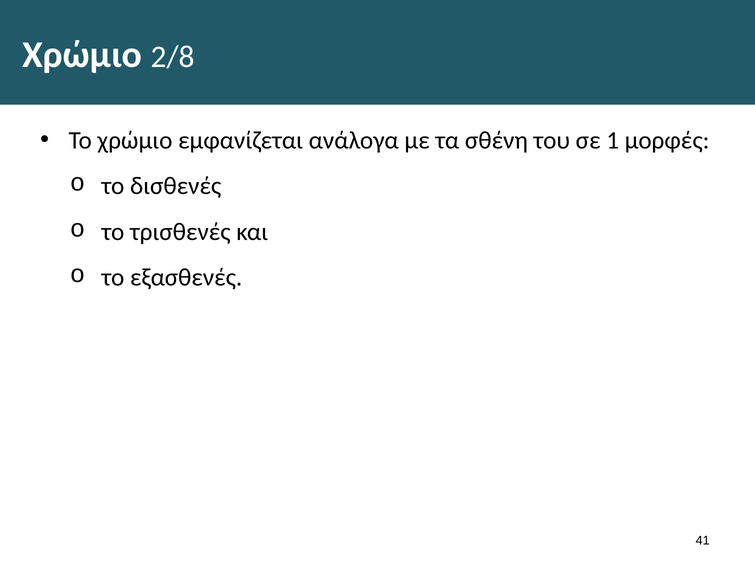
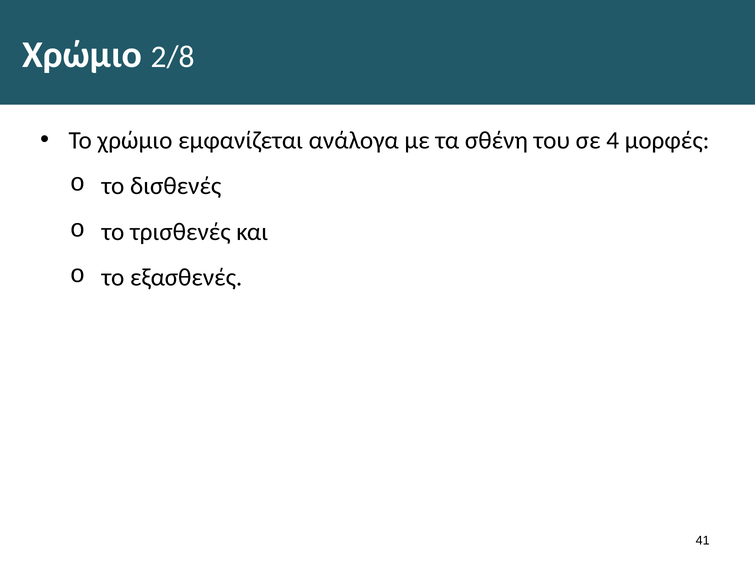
1: 1 -> 4 (613, 140)
